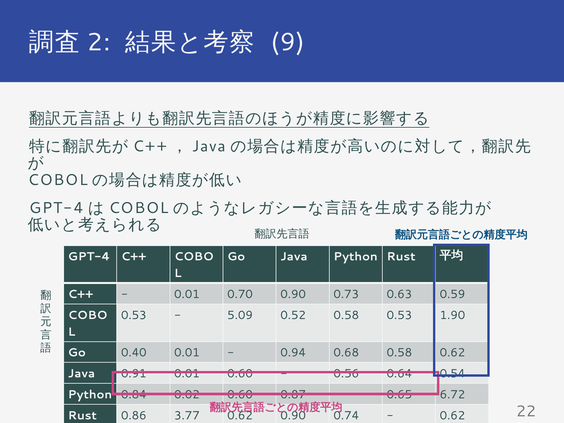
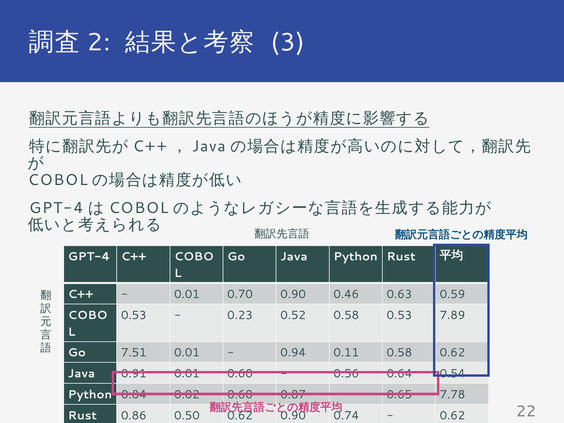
9: 9 -> 3 (288, 42)
0.73: 0.73 -> 0.46 (346, 294)
5.09: 5.09 -> 0.23 (240, 315)
1.90: 1.90 -> 7.89 (452, 315)
0.40: 0.40 -> 7.51 (134, 353)
0.68: 0.68 -> 0.11 (346, 353)
6.72: 6.72 -> 7.78 (452, 395)
3.77: 3.77 -> 0.50 (187, 415)
